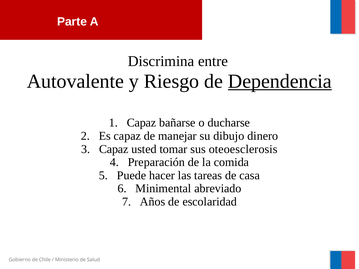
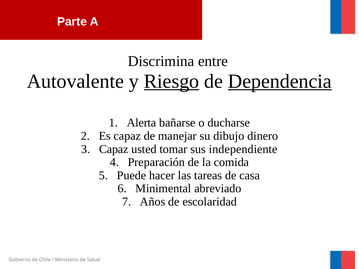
Riesgo underline: none -> present (172, 81)
Capaz: Capaz -> Alerta (142, 123)
oteoesclerosis: oteoesclerosis -> independiente (243, 149)
